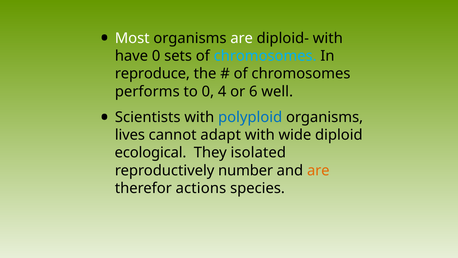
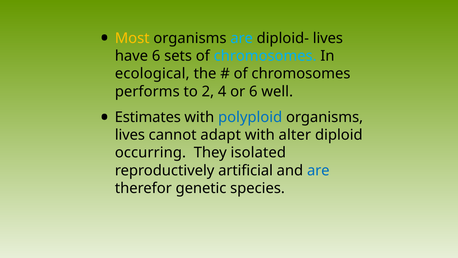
Most colour: white -> yellow (132, 38)
are colour: white -> light blue (242, 38)
diploid- with: with -> lives (328, 38)
have 0: 0 -> 6 (156, 56)
reproduce: reproduce -> ecological (152, 74)
to 0: 0 -> 2 (208, 91)
Scientists: Scientists -> Estimates (148, 117)
wide: wide -> alter (295, 135)
ecological: ecological -> occurring (150, 153)
number: number -> artificial (246, 170)
are colour: orange -> blue (318, 170)
actions: actions -> genetic (201, 188)
